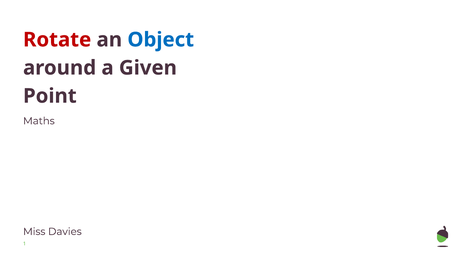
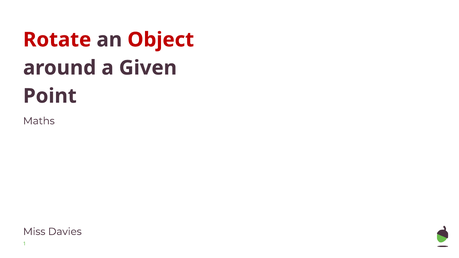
Object colour: blue -> red (161, 40)
